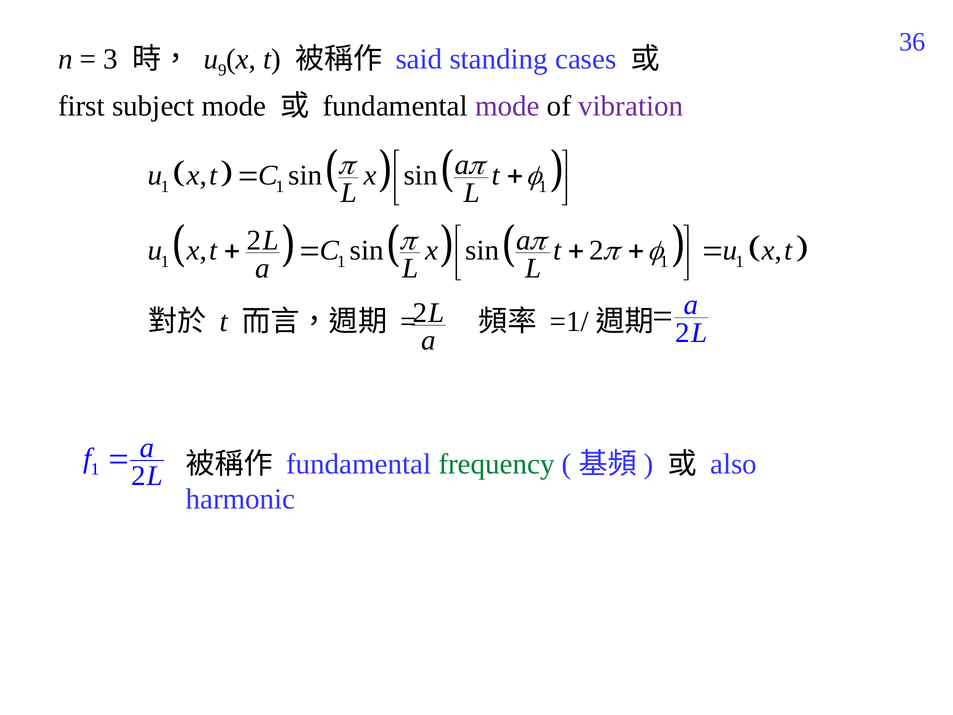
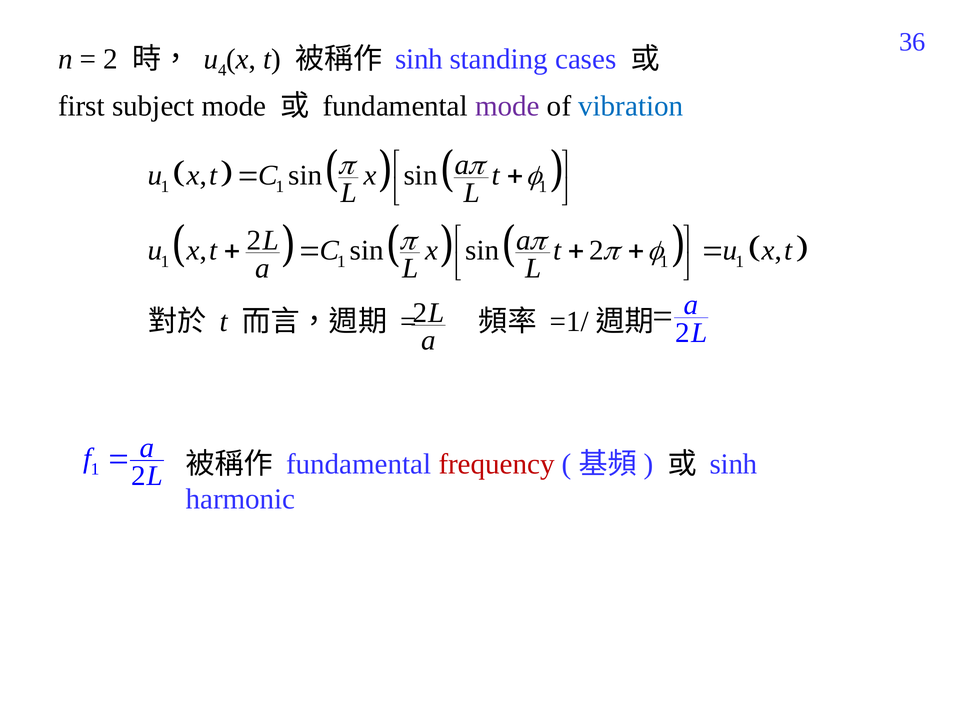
3: 3 -> 2 (111, 59)
9: 9 -> 4 (222, 70)
said: said -> sinh (419, 59)
vibration colour: purple -> blue (631, 106)
frequency colour: green -> red (497, 464)
also: also -> sinh (734, 464)
